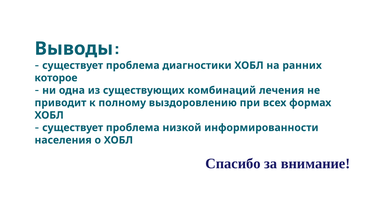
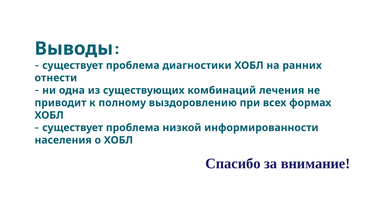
которое: которое -> отнести (56, 78)
